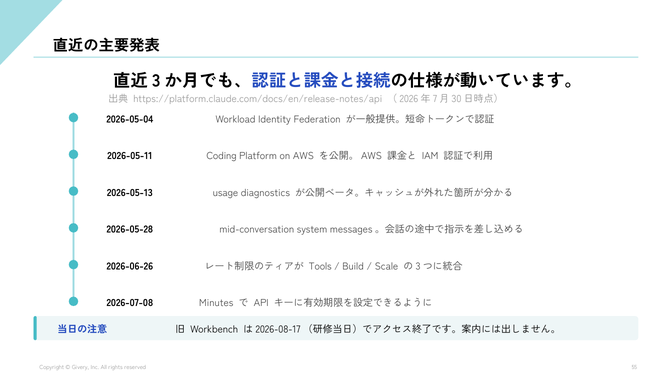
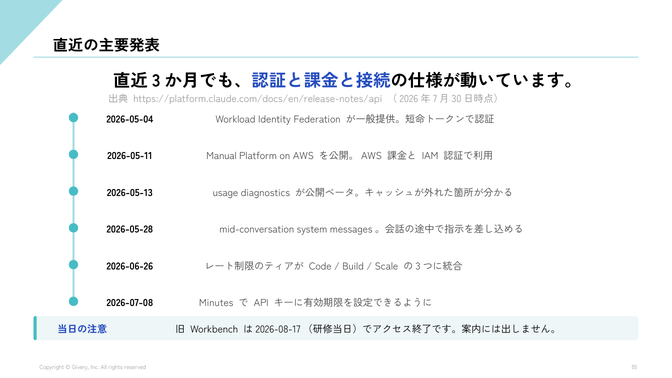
Coding: Coding -> Manual (222, 156)
Tools: Tools -> Code (320, 266)
